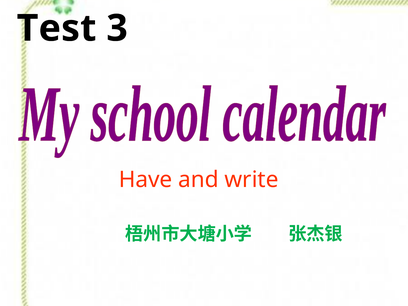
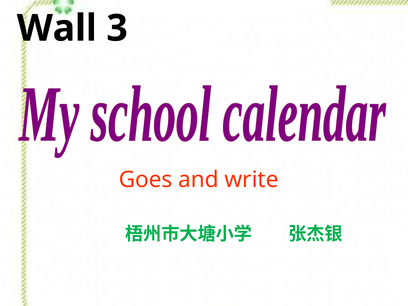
Test: Test -> Wall (57, 28)
Have: Have -> Goes (146, 180)
